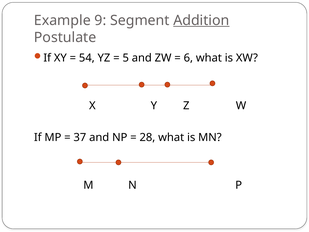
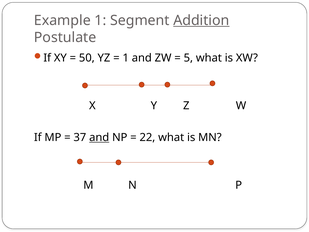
Example 9: 9 -> 1 (100, 20)
54: 54 -> 50 (87, 58)
5: 5 -> 1 (126, 58)
6: 6 -> 5 (188, 58)
and underline: none -> present (99, 137)
28: 28 -> 22 (147, 137)
